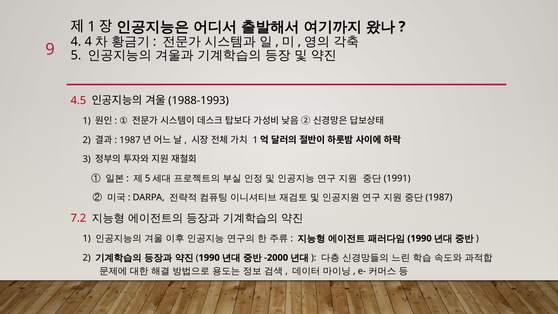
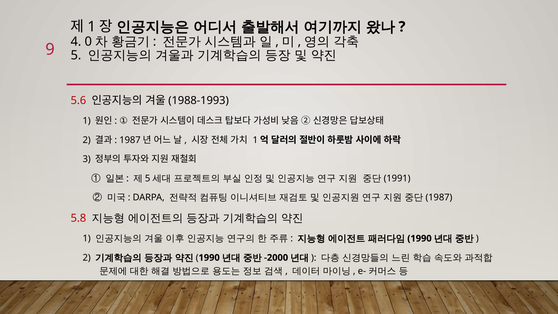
4 4: 4 -> 0 (88, 42)
4.5: 4.5 -> 5.6 (78, 101)
7.2: 7.2 -> 5.8 (78, 218)
